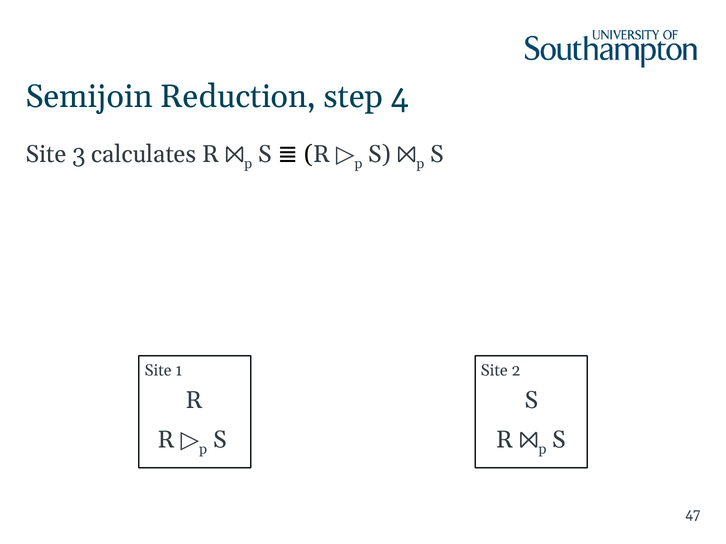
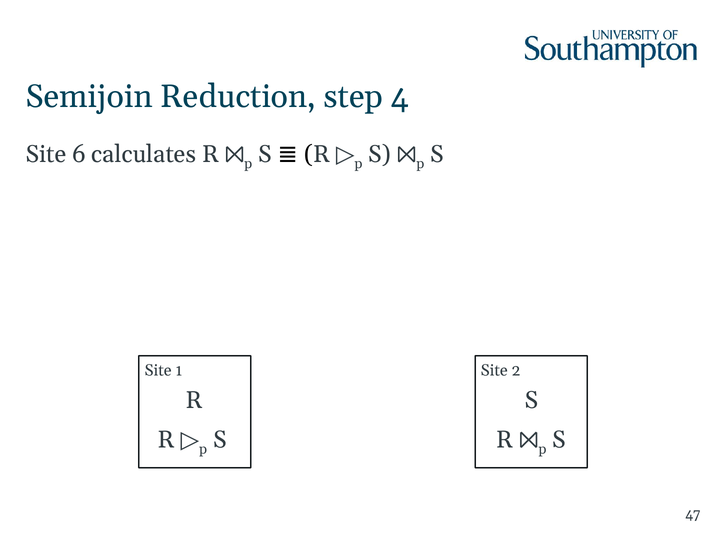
3: 3 -> 6 (79, 154)
